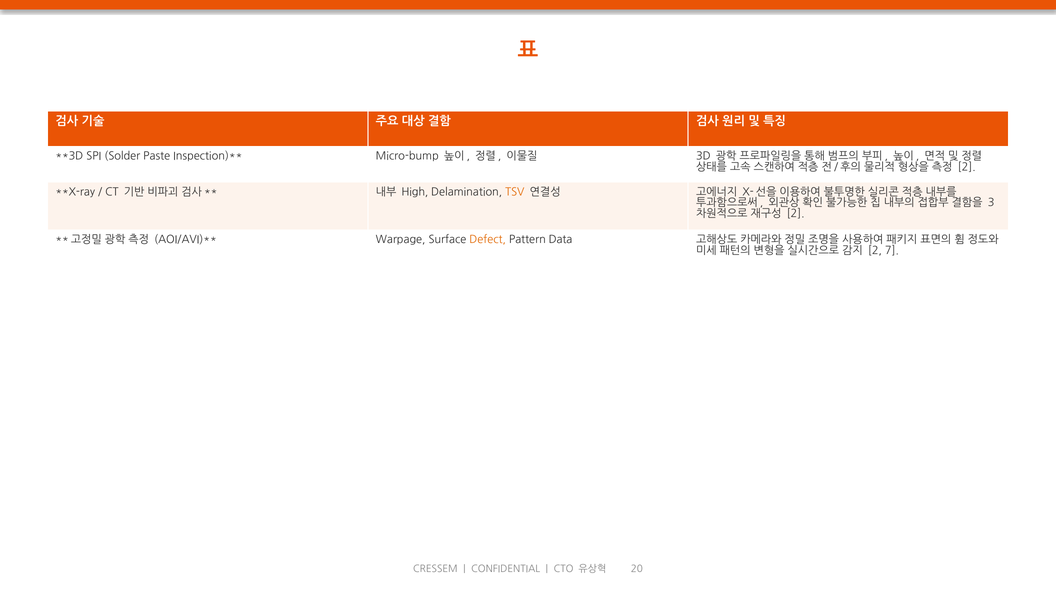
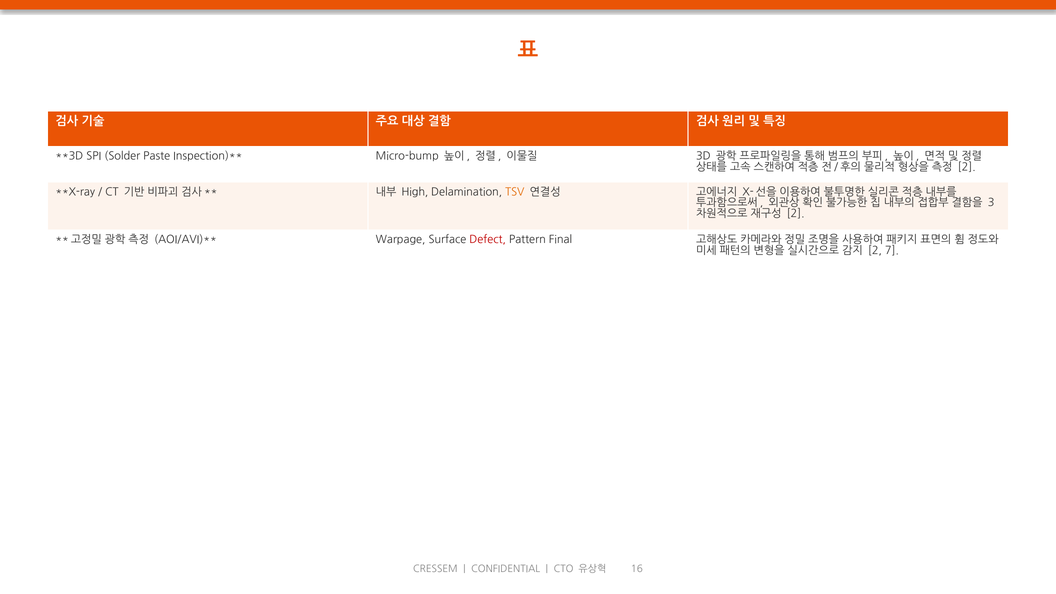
Defect colour: orange -> red (488, 239)
Data: Data -> Final (560, 239)
20: 20 -> 16 (637, 569)
